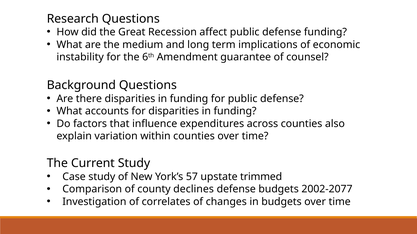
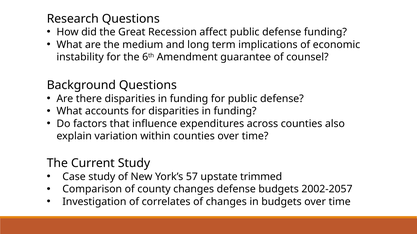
county declines: declines -> changes (194, 190)
2002-2077: 2002-2077 -> 2002-2057 (327, 190)
